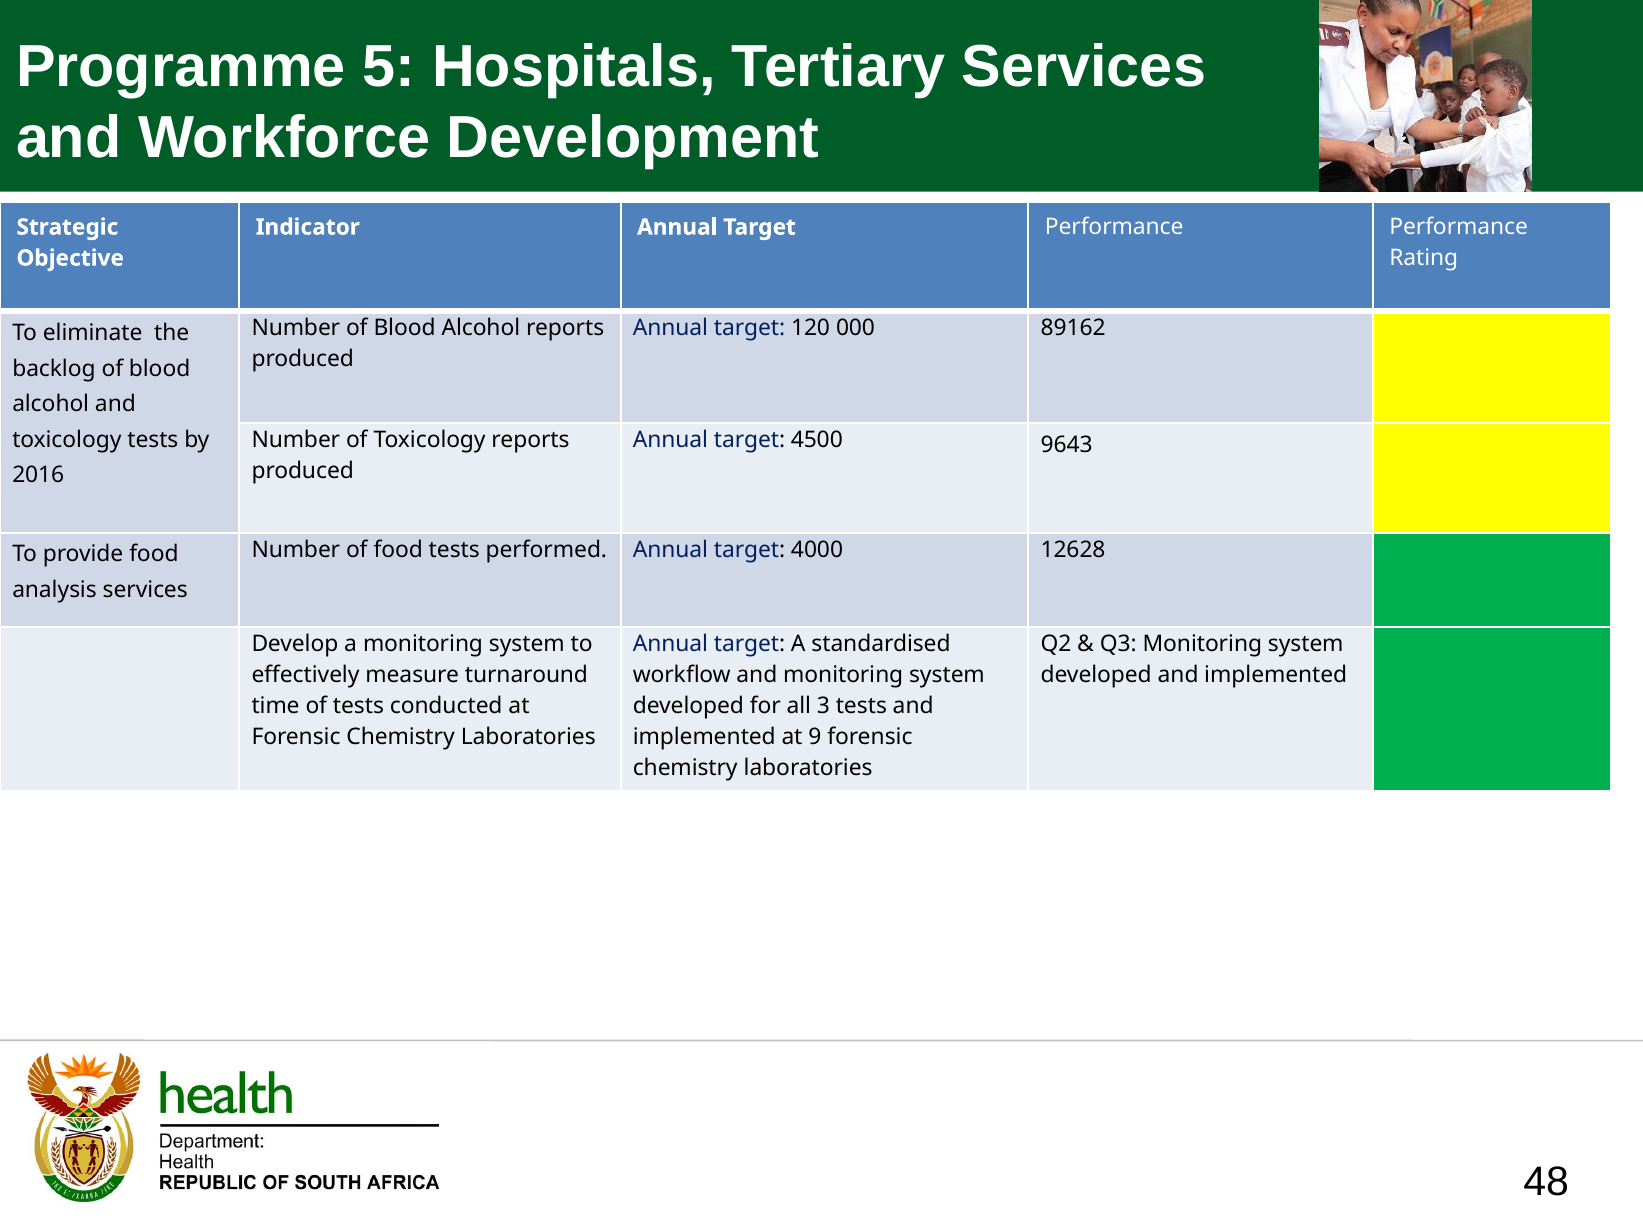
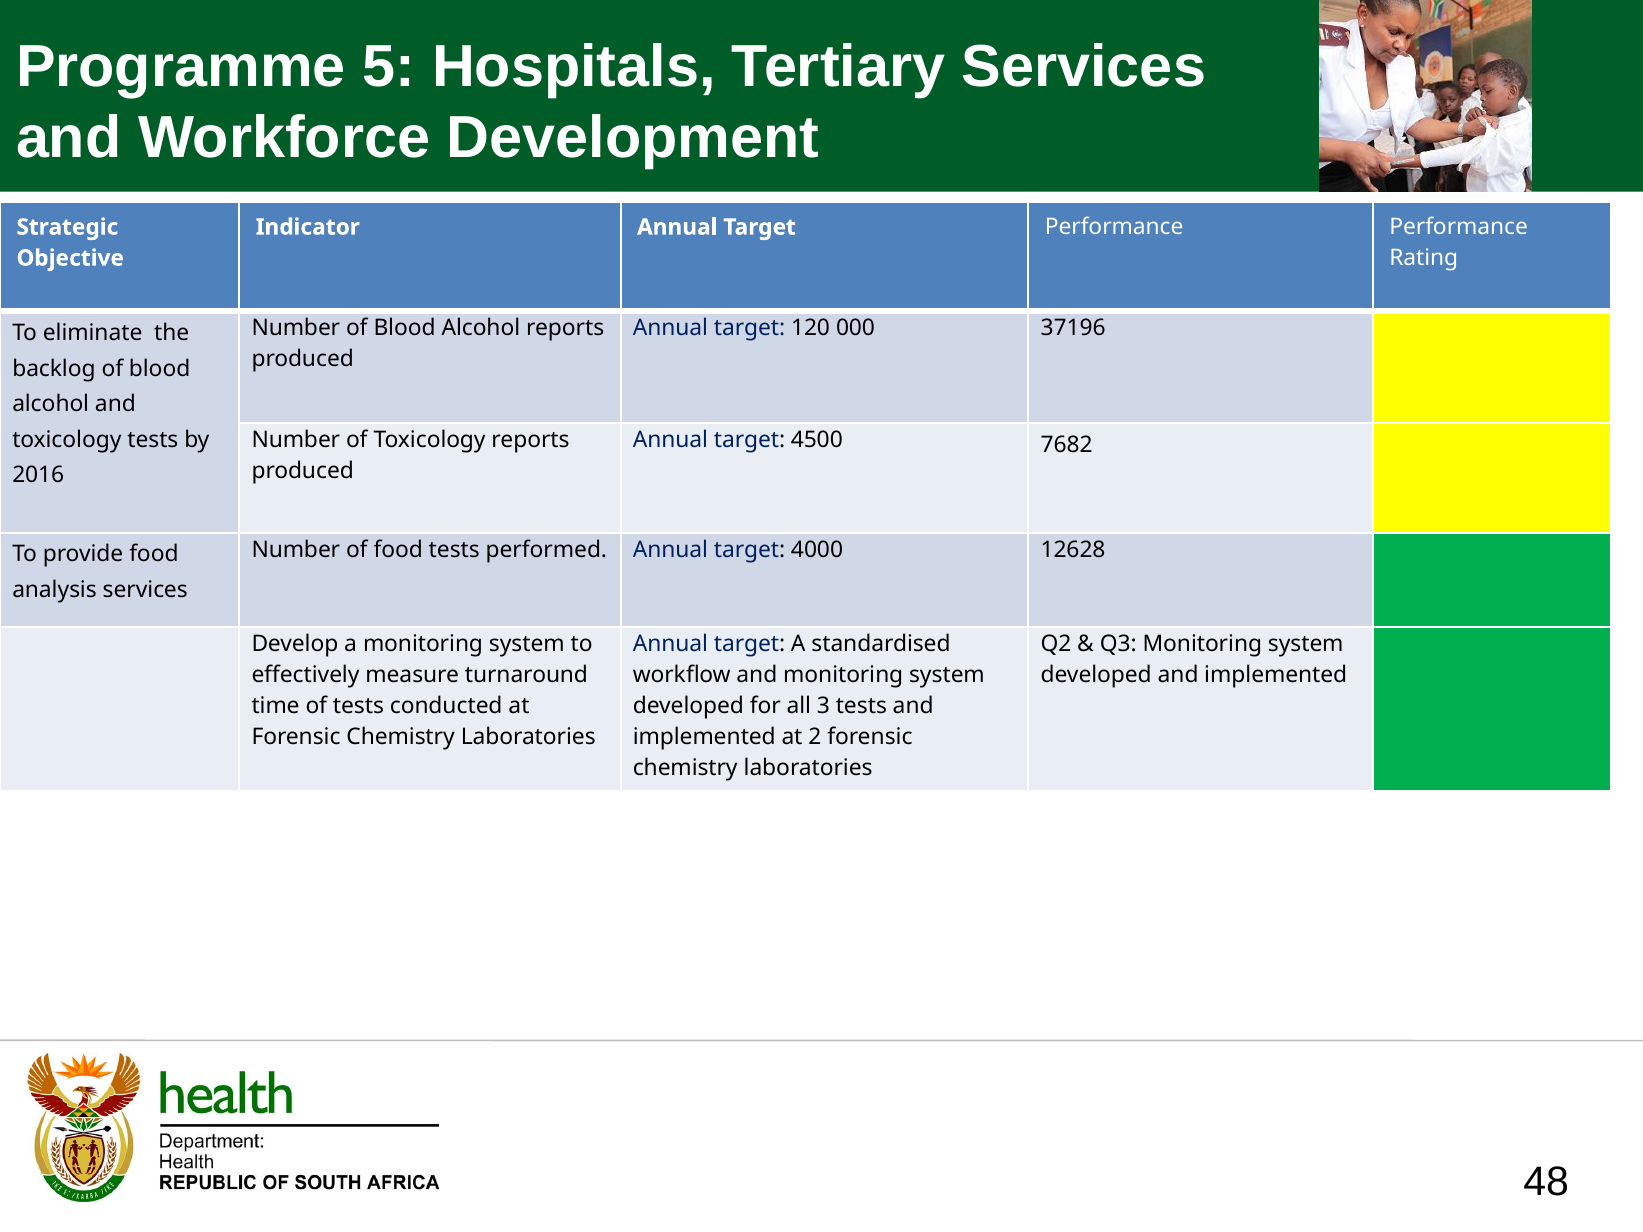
89162: 89162 -> 37196 (1073, 328)
9643: 9643 -> 7682 (1067, 445)
9: 9 -> 2 (815, 737)
